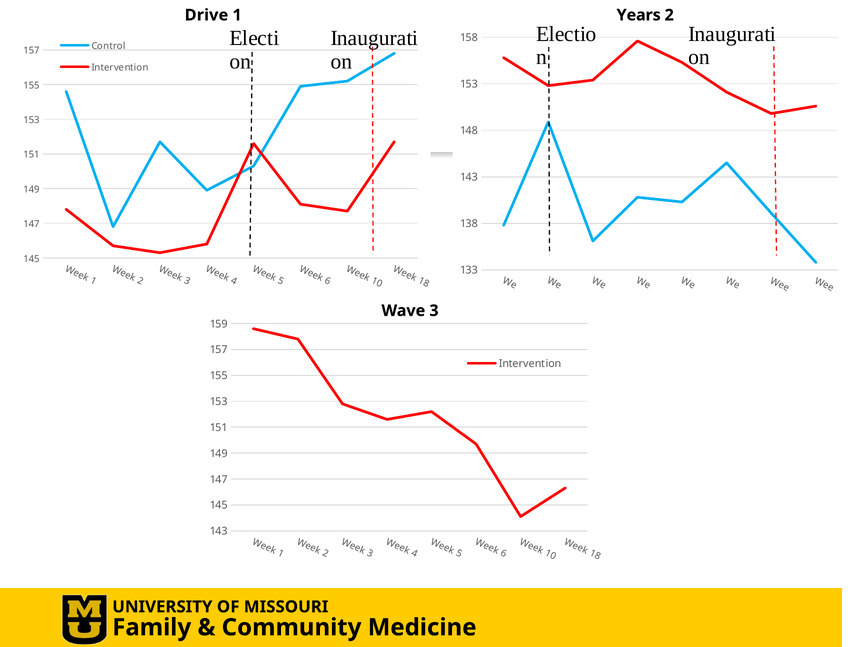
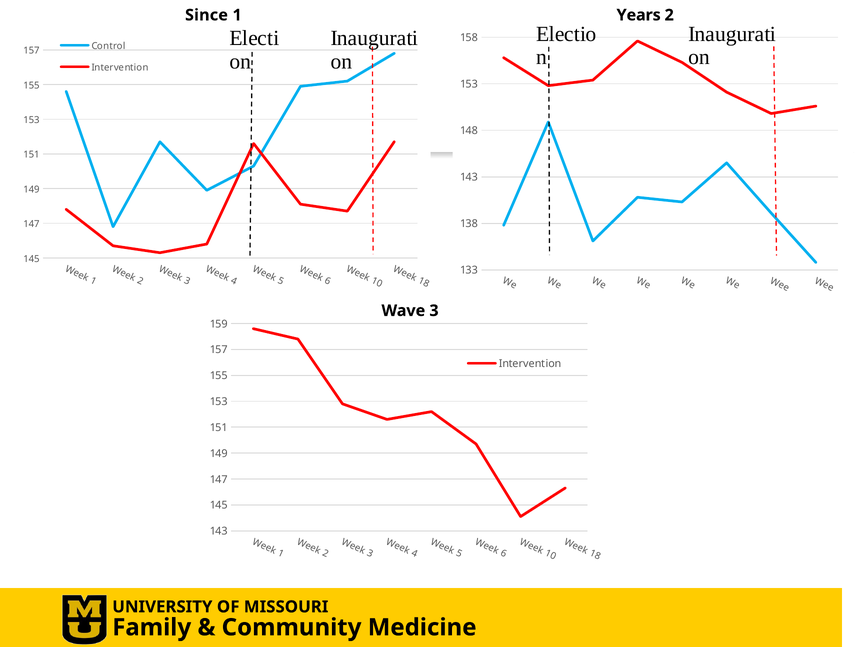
Drive: Drive -> Since (206, 15)
